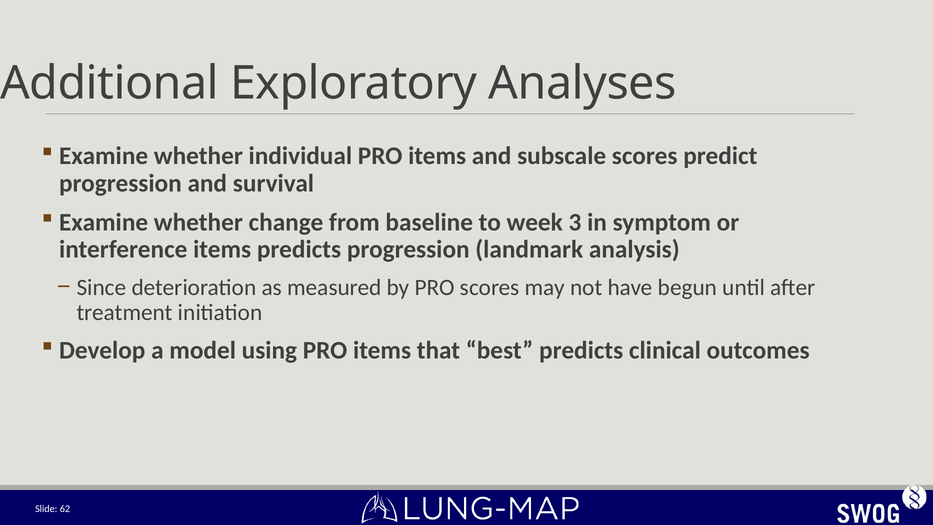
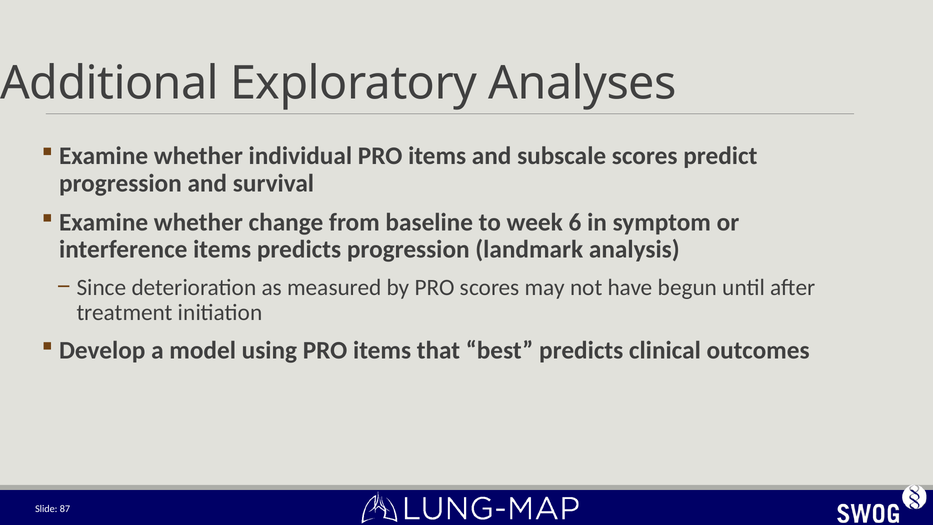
3: 3 -> 6 (575, 222)
62: 62 -> 87 (65, 509)
